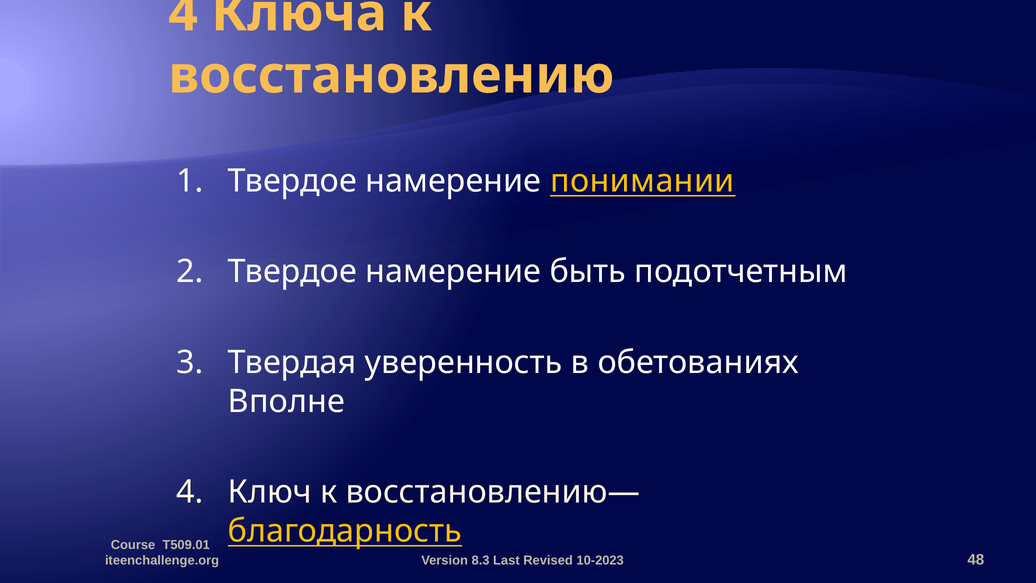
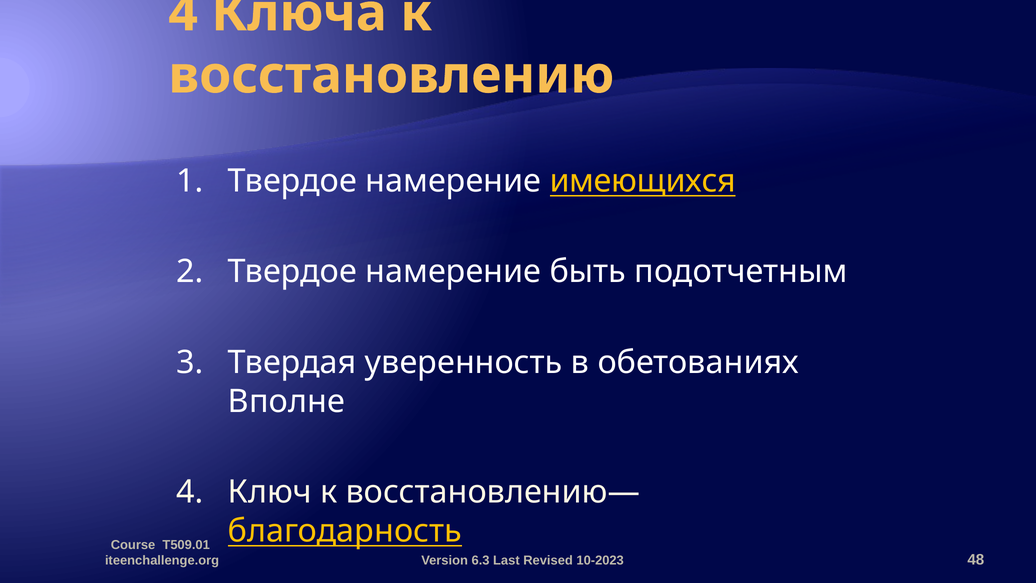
понимании: понимании -> имеющихся (643, 181)
8.3: 8.3 -> 6.3 (481, 560)
